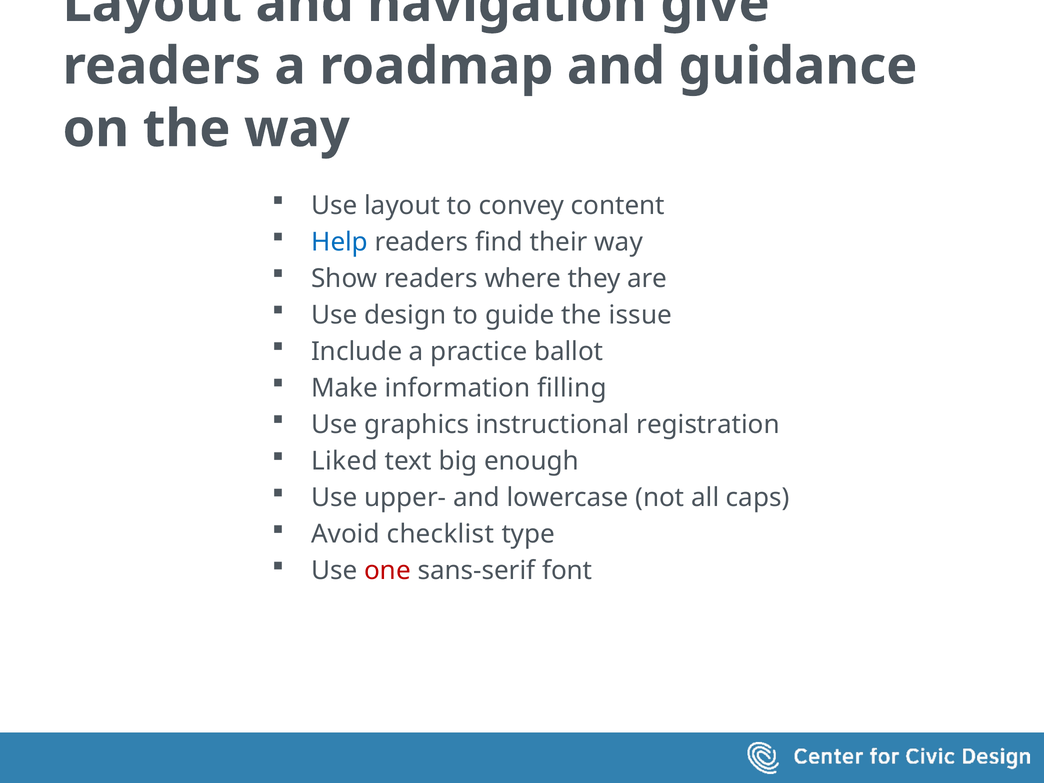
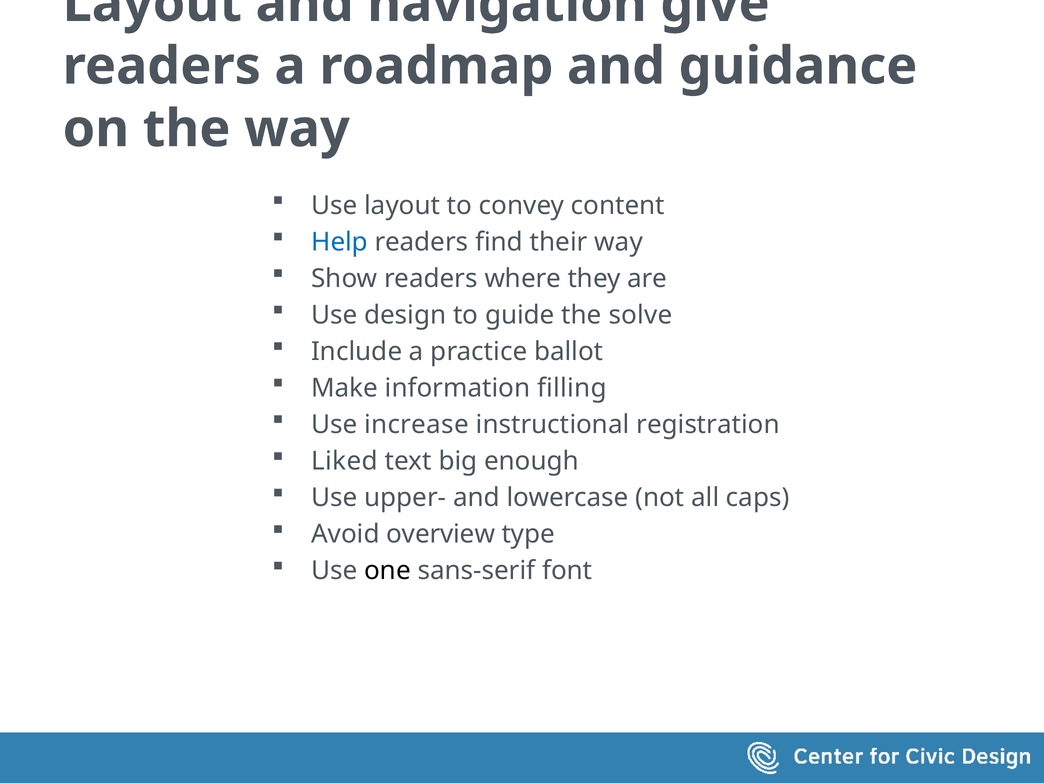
issue: issue -> solve (640, 315)
graphics: graphics -> increase (417, 425)
checklist: checklist -> overview (441, 534)
one colour: red -> black (388, 571)
